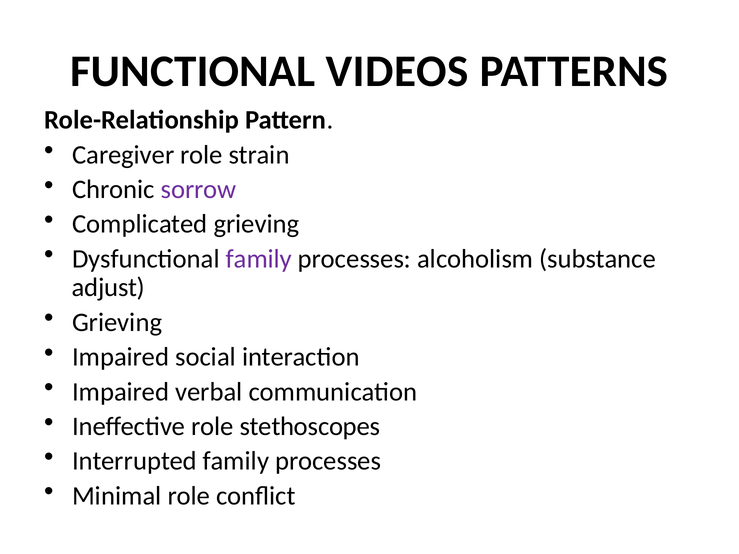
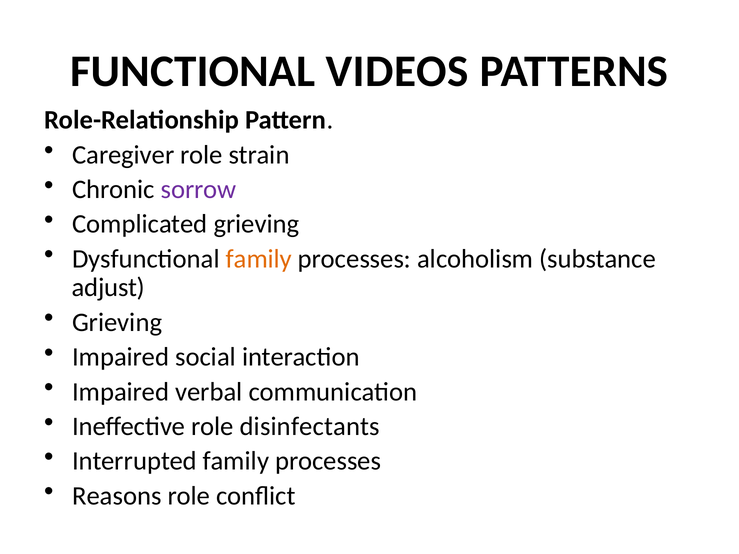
family colour: purple -> orange (259, 259)
stethoscopes: stethoscopes -> disinfectants (310, 427)
Minimal: Minimal -> Reasons (117, 496)
